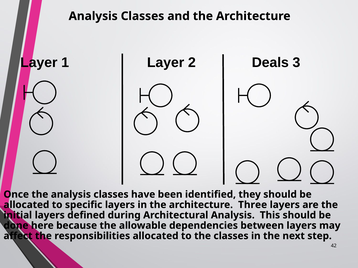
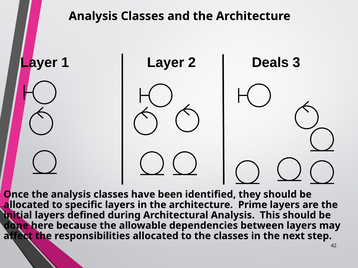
Three: Three -> Prime (253, 205)
